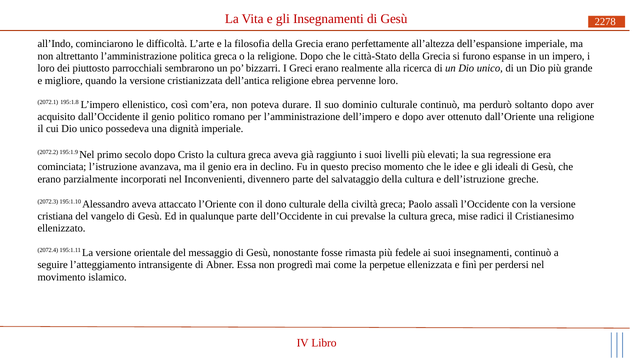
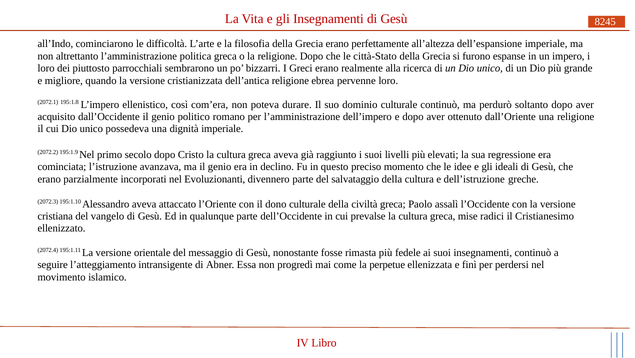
2278: 2278 -> 8245 (605, 22)
Inconvenienti: Inconvenienti -> Evoluzionanti (215, 179)
